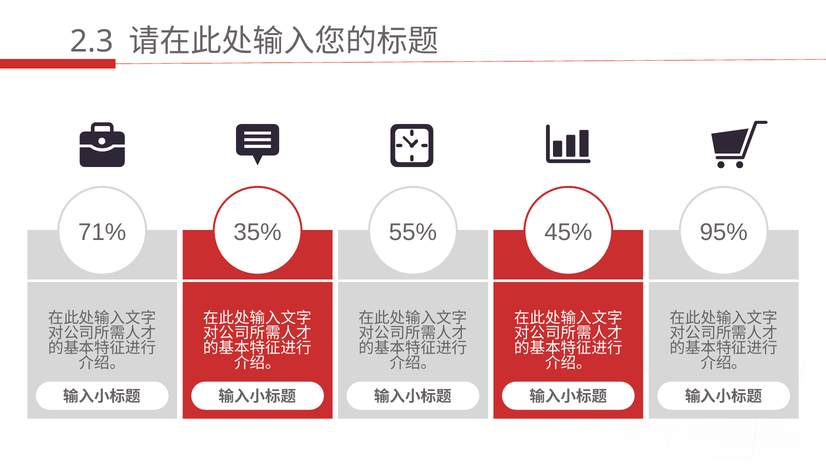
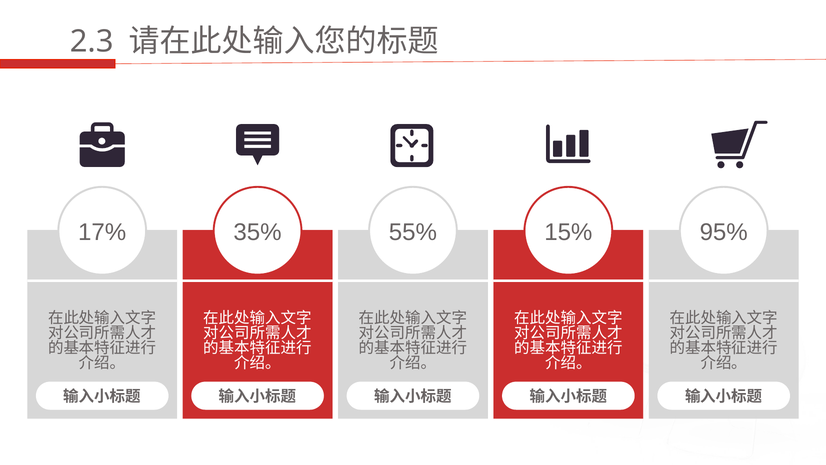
71%: 71% -> 17% (102, 232)
45%: 45% -> 15% (568, 232)
